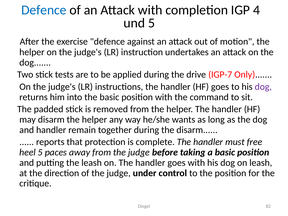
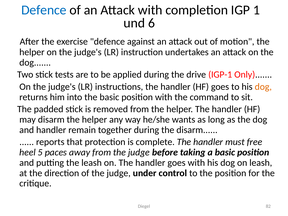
4: 4 -> 1 (256, 10)
und 5: 5 -> 6 (151, 23)
IGP-7: IGP-7 -> IGP-1 (220, 75)
dog colour: purple -> orange (263, 87)
